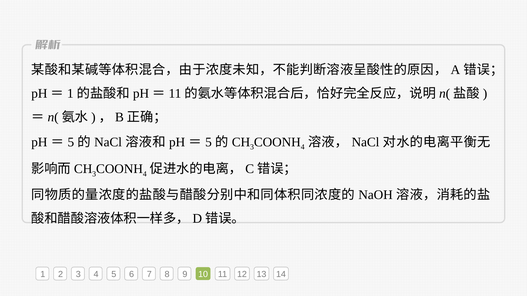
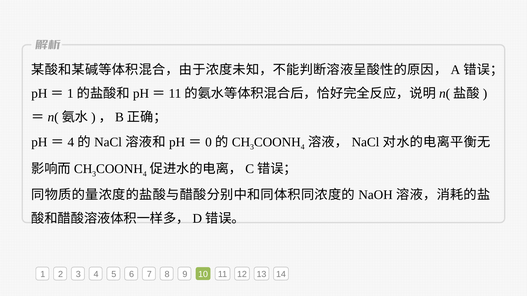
5: 5 -> 4 (71, 142)
5: 5 -> 0 (208, 142)
